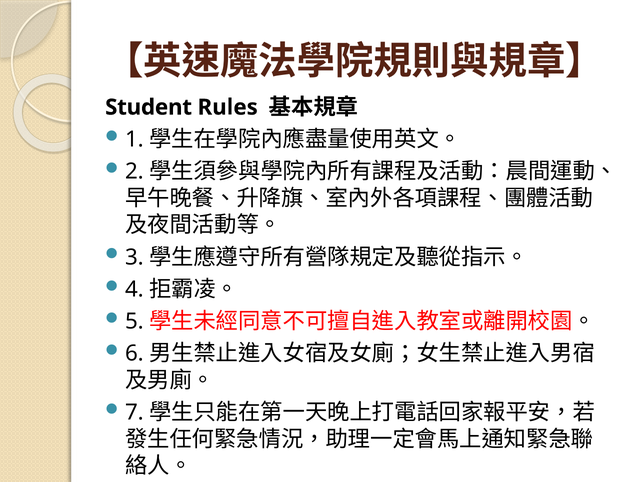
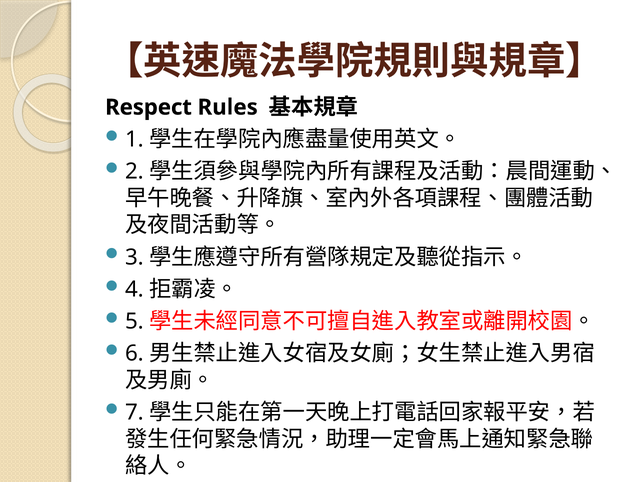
Student: Student -> Respect (149, 107)
